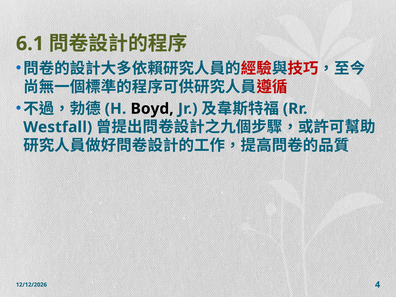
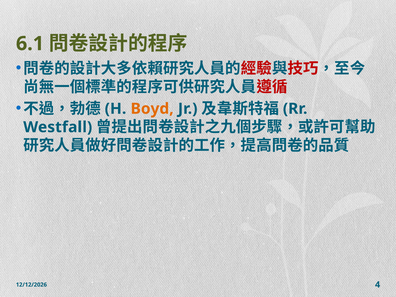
Boyd colour: black -> orange (152, 109)
